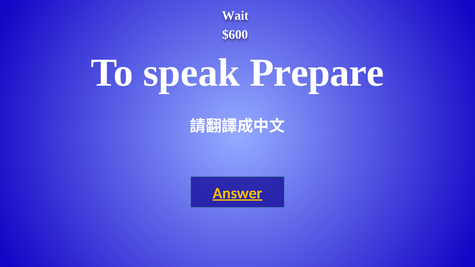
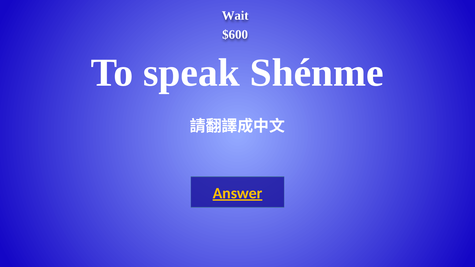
Prepare: Prepare -> Shénme (317, 73)
